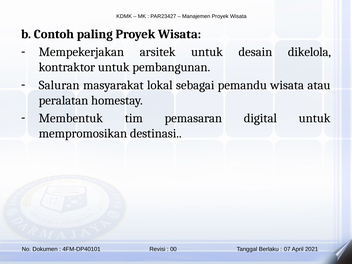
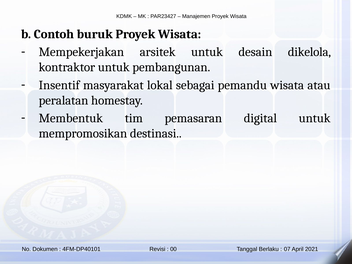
paling: paling -> buruk (95, 34)
Saluran: Saluran -> Insentif (59, 85)
